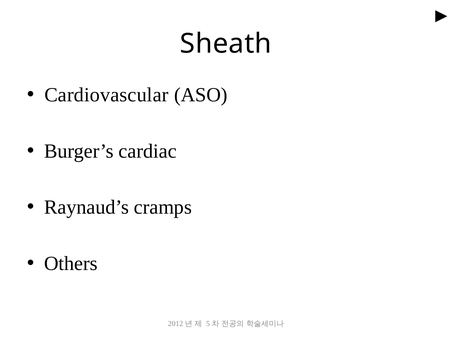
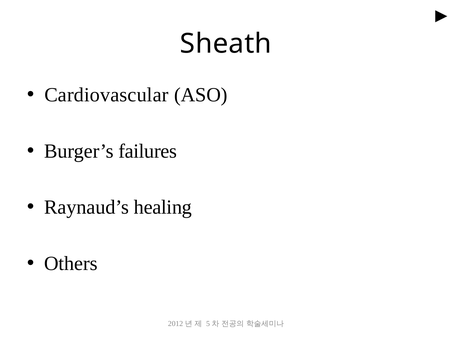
cardiac: cardiac -> failures (148, 151)
cramps: cramps -> healing (163, 207)
